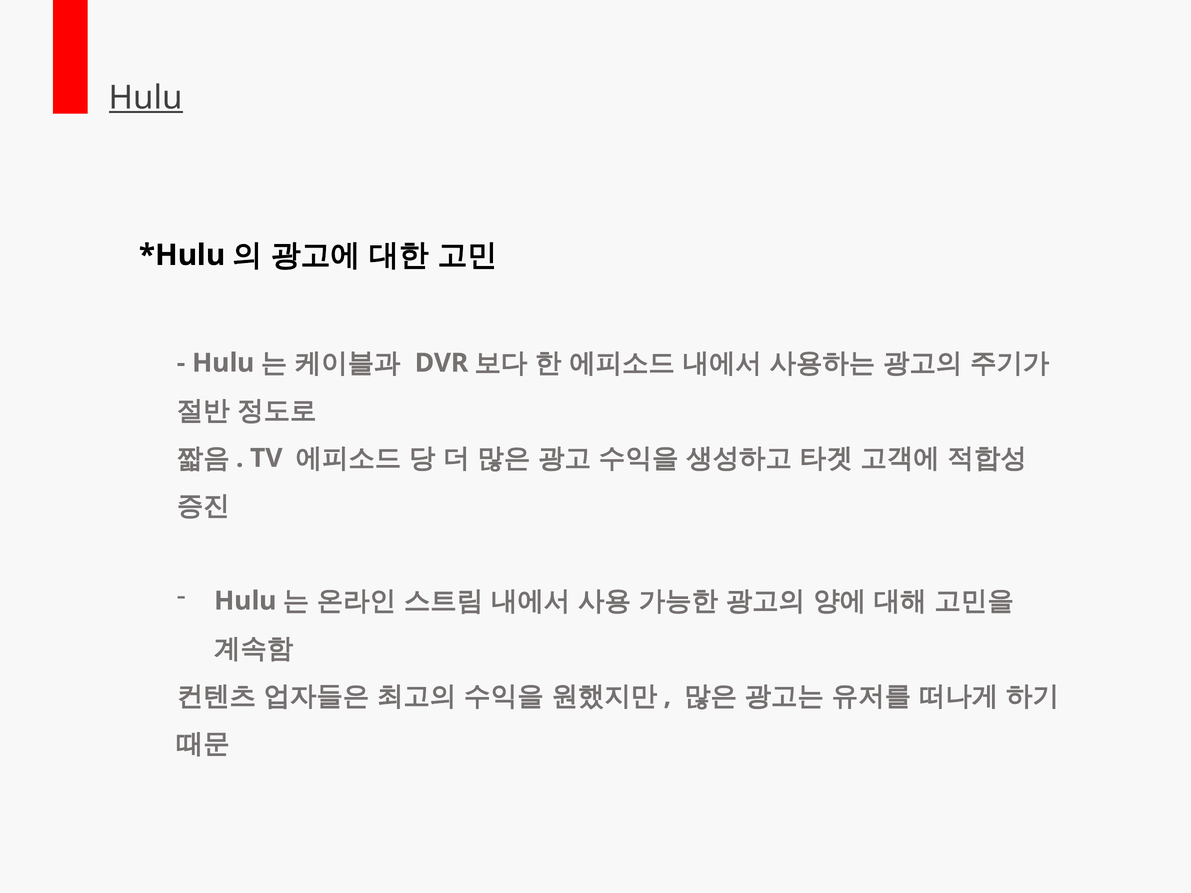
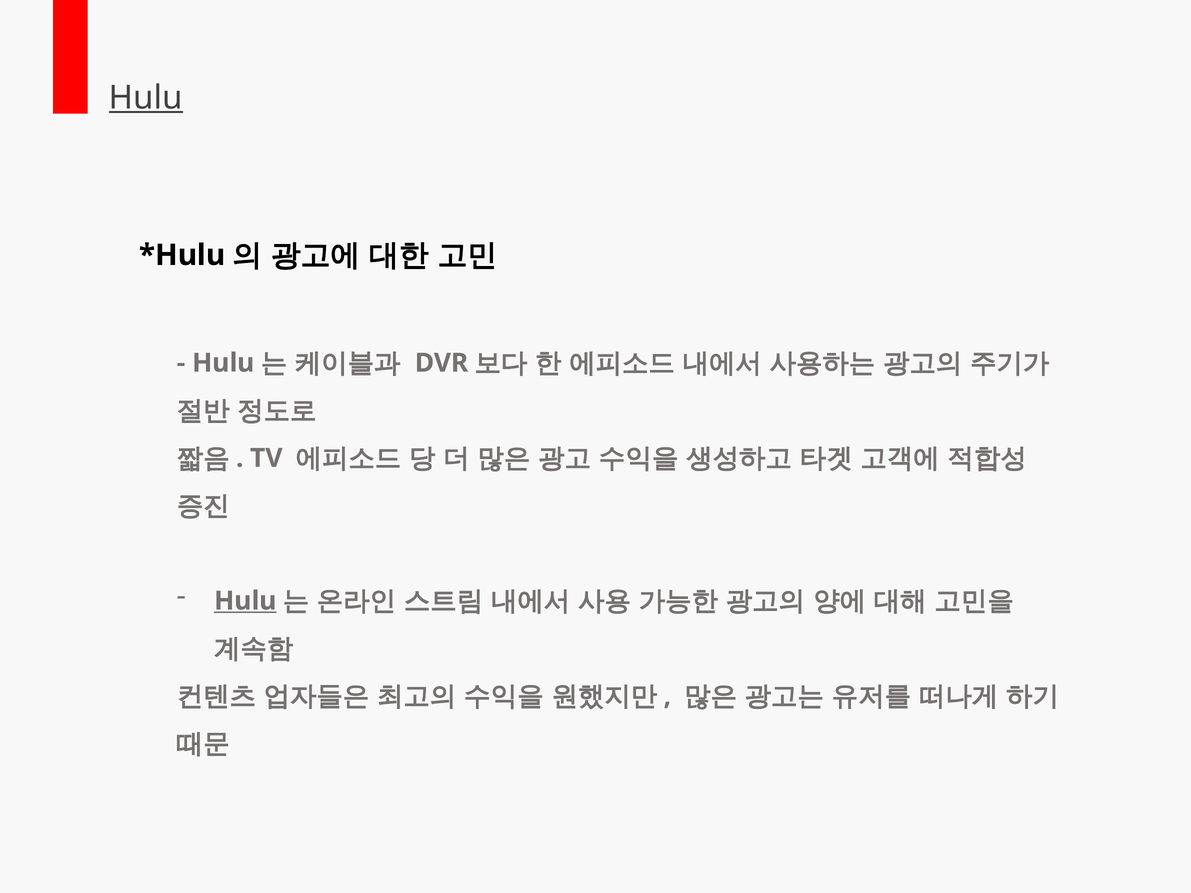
Hulu underline: none -> present (245, 601)
